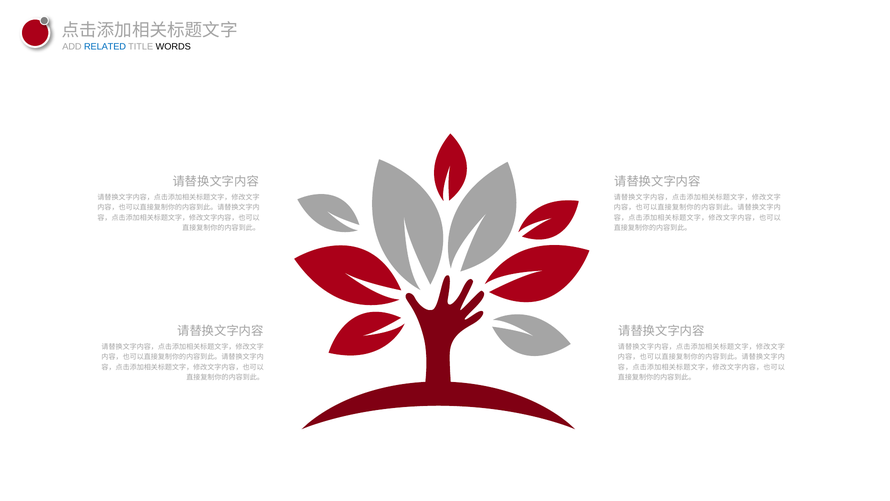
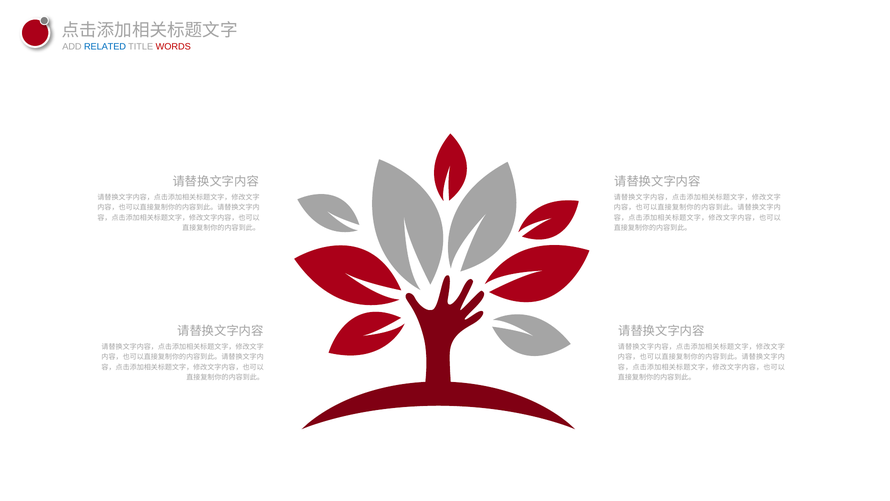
WORDS colour: black -> red (173, 47)
